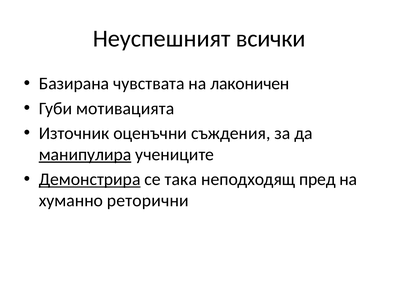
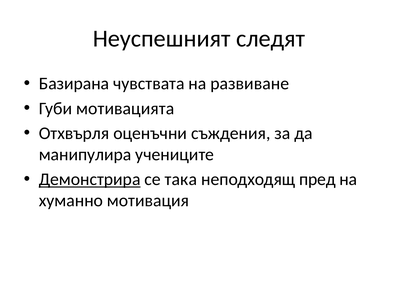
всички: всички -> следят (271, 39)
лаконичен: лаконичен -> развиване (250, 83)
Източник: Източник -> Отхвърля (74, 133)
манипулира underline: present -> none (85, 154)
реторични: реторични -> мотивация (148, 200)
